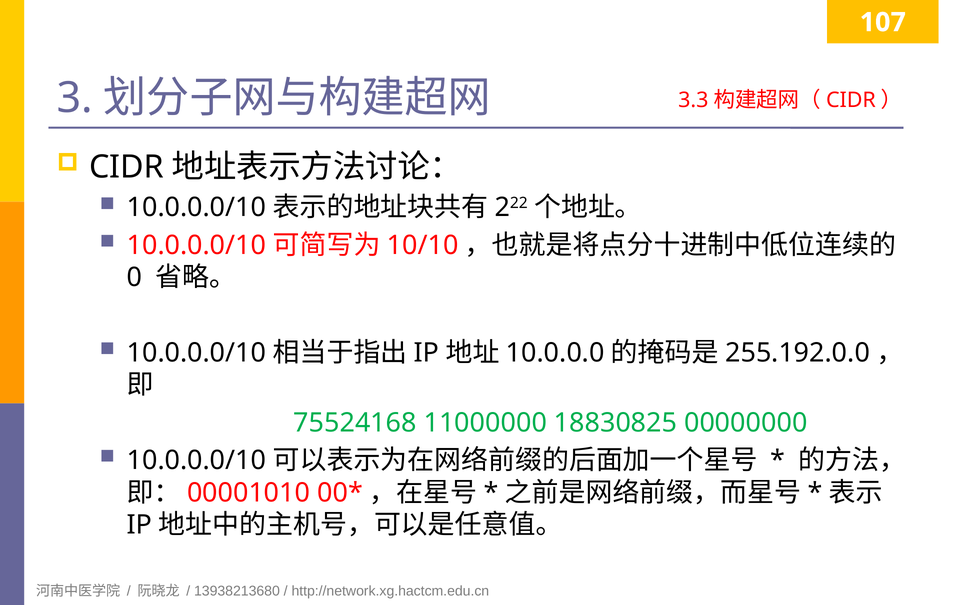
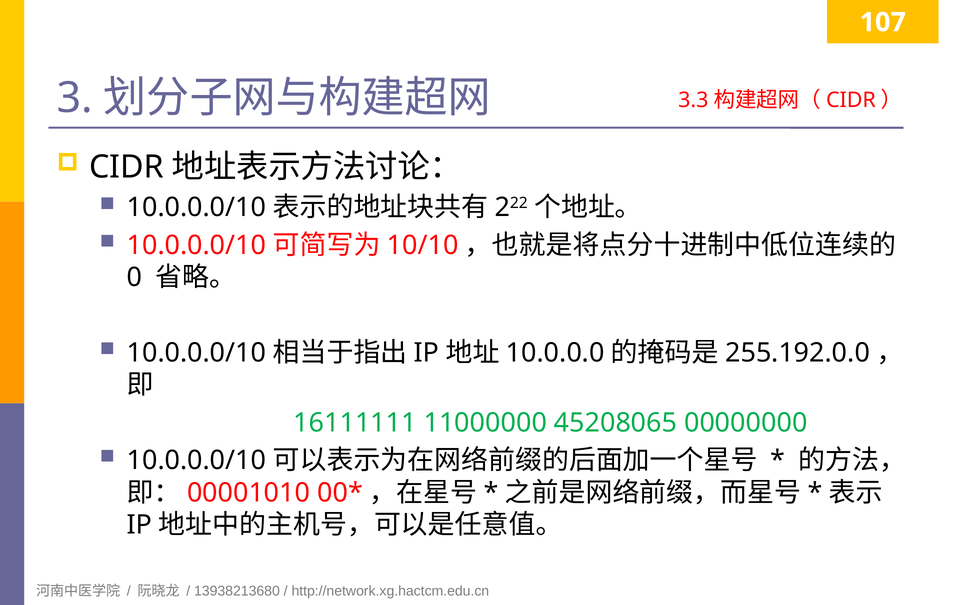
75524168: 75524168 -> 16111111 (355, 423)
18830825: 18830825 -> 45208065 (616, 423)
